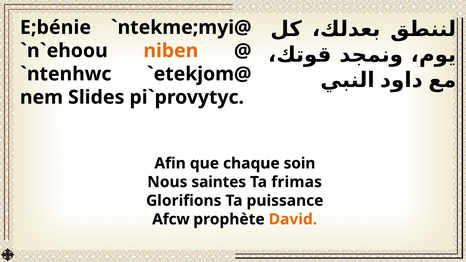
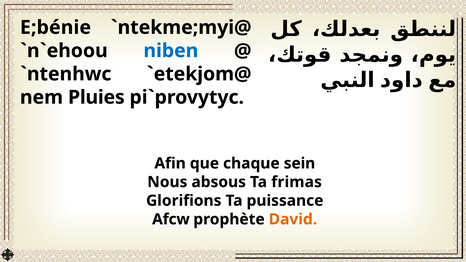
niben colour: orange -> blue (171, 51)
Slides: Slides -> Pluies (96, 97)
soin: soin -> sein (300, 163)
saintes: saintes -> absous (219, 182)
